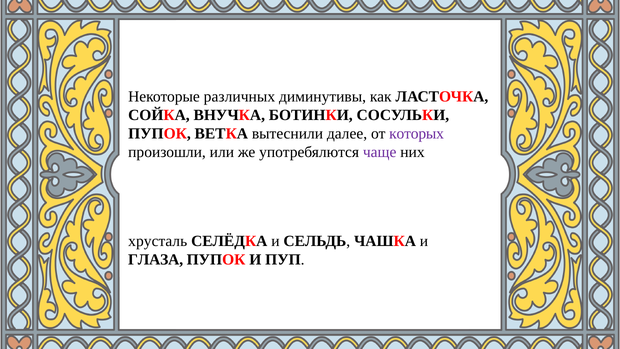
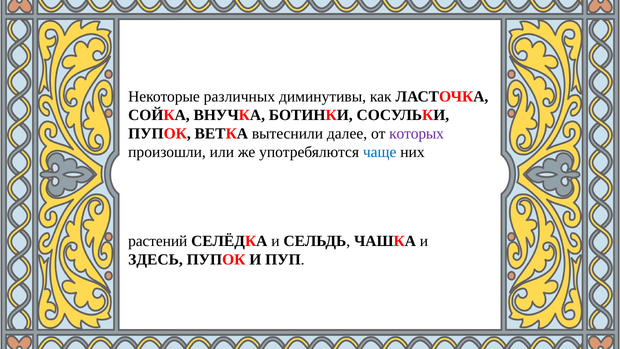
чаще colour: purple -> blue (380, 152)
хрусталь: хрусталь -> растений (158, 241)
ГЛАЗА: ГЛАЗА -> ЗДЕСЬ (156, 259)
